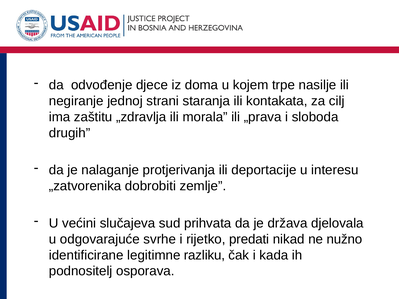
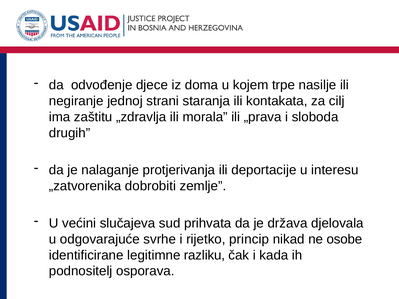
predati: predati -> princip (249, 239)
nužno: nužno -> osobe (345, 239)
